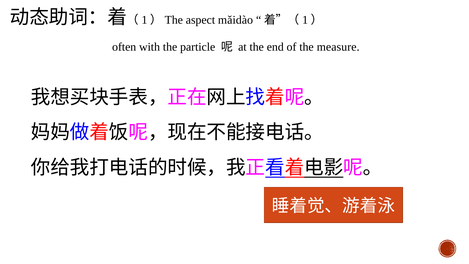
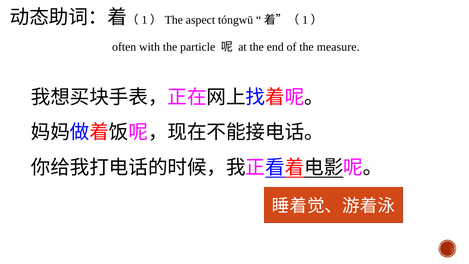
mǎidào: mǎidào -> tóngwū (236, 20)
